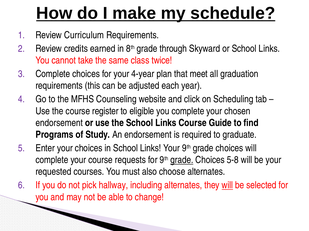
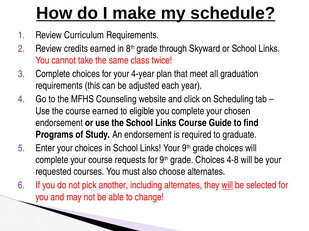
course register: register -> earned (105, 111)
grade underline: present -> none (182, 160)
5-8: 5-8 -> 4-8 (233, 160)
hallway: hallway -> another (113, 186)
